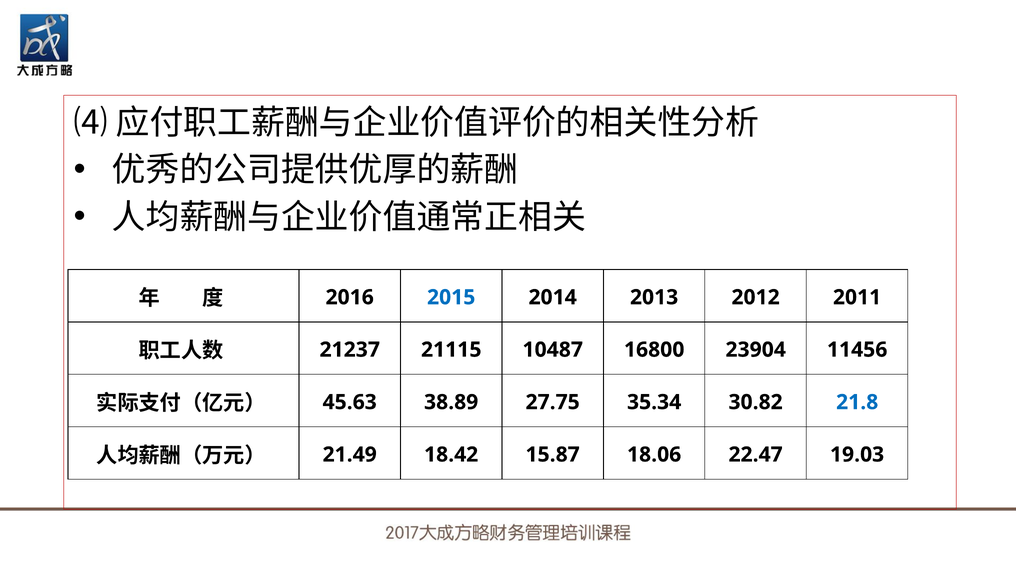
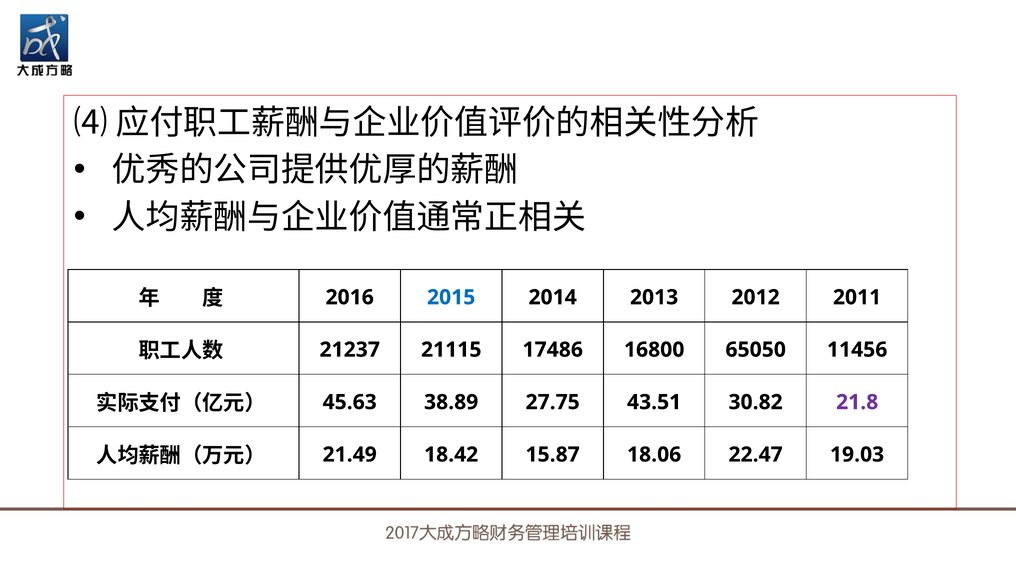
10487: 10487 -> 17486 (553, 350)
23904: 23904 -> 65050 (756, 350)
35.34: 35.34 -> 43.51 (654, 403)
21.8 colour: blue -> purple (857, 403)
